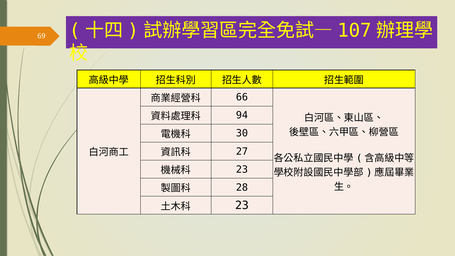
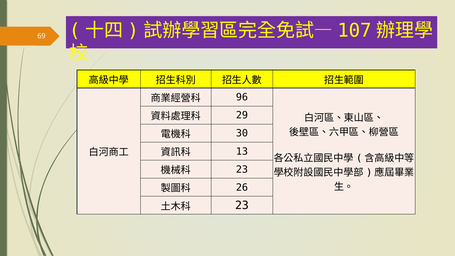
66: 66 -> 96 (242, 97)
94: 94 -> 29 (242, 115)
27: 27 -> 13 (242, 151)
28: 28 -> 26 (242, 187)
